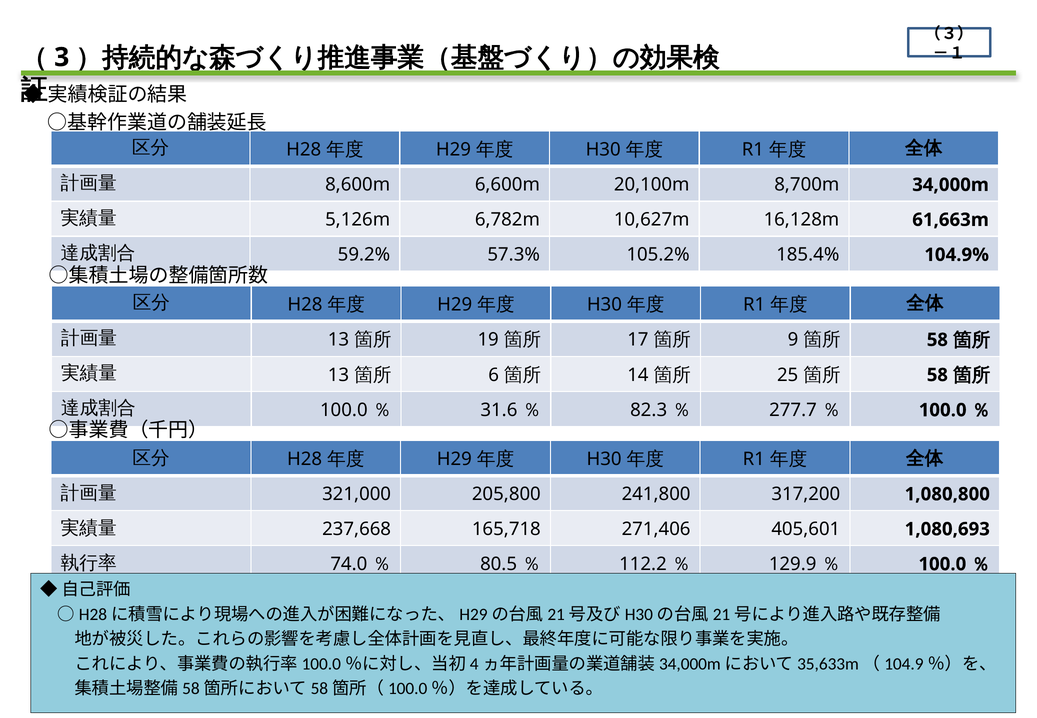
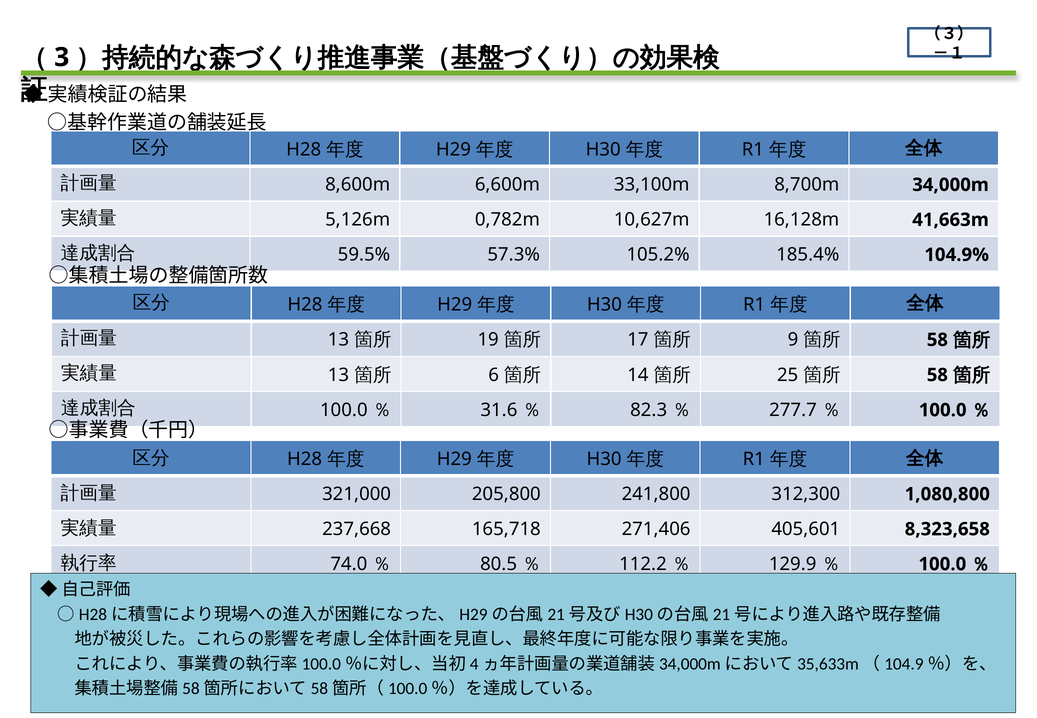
20,100m: 20,100m -> 33,100m (652, 185)
6,782m: 6,782m -> 0,782m (507, 220)
61,663m: 61,663m -> 41,663m (951, 220)
59.2%: 59.2% -> 59.5% (364, 255)
317,200: 317,200 -> 312,300 (806, 494)
1,080,693: 1,080,693 -> 8,323,658 (947, 529)
